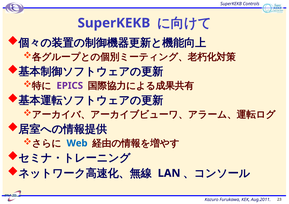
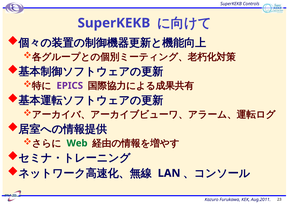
Web colour: blue -> green (77, 144)
